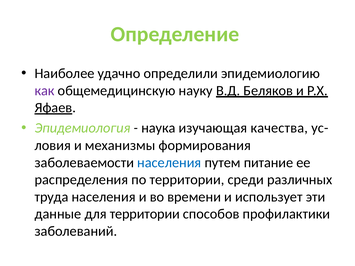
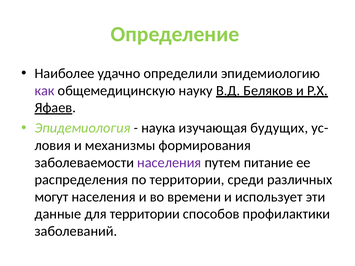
качества: качества -> будущих (279, 128)
населения colour: blue -> purple (169, 163)
труда: труда -> могут (52, 197)
